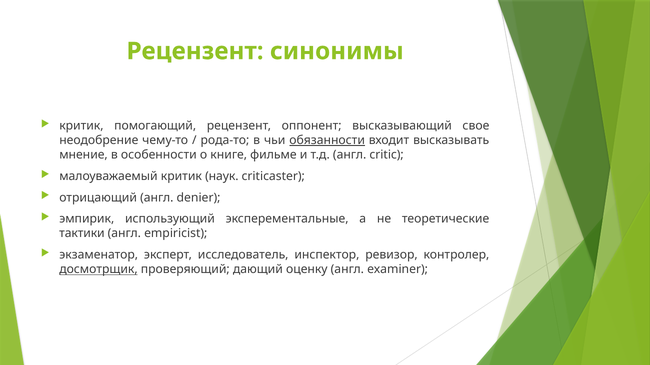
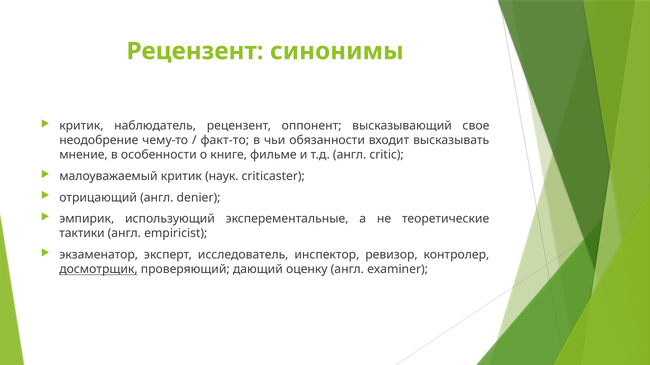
помогающий: помогающий -> наблюдатель (155, 126)
рода-то: рода-то -> факт-то (225, 140)
обязанности underline: present -> none (327, 140)
